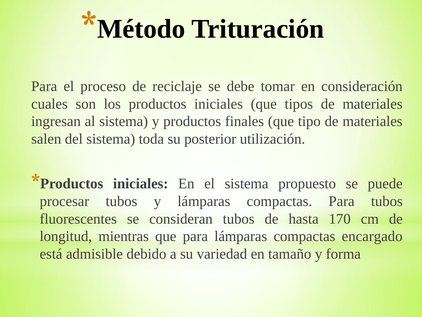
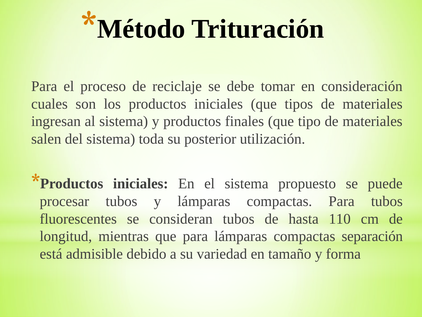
170: 170 -> 110 (340, 219)
encargado: encargado -> separación (372, 236)
